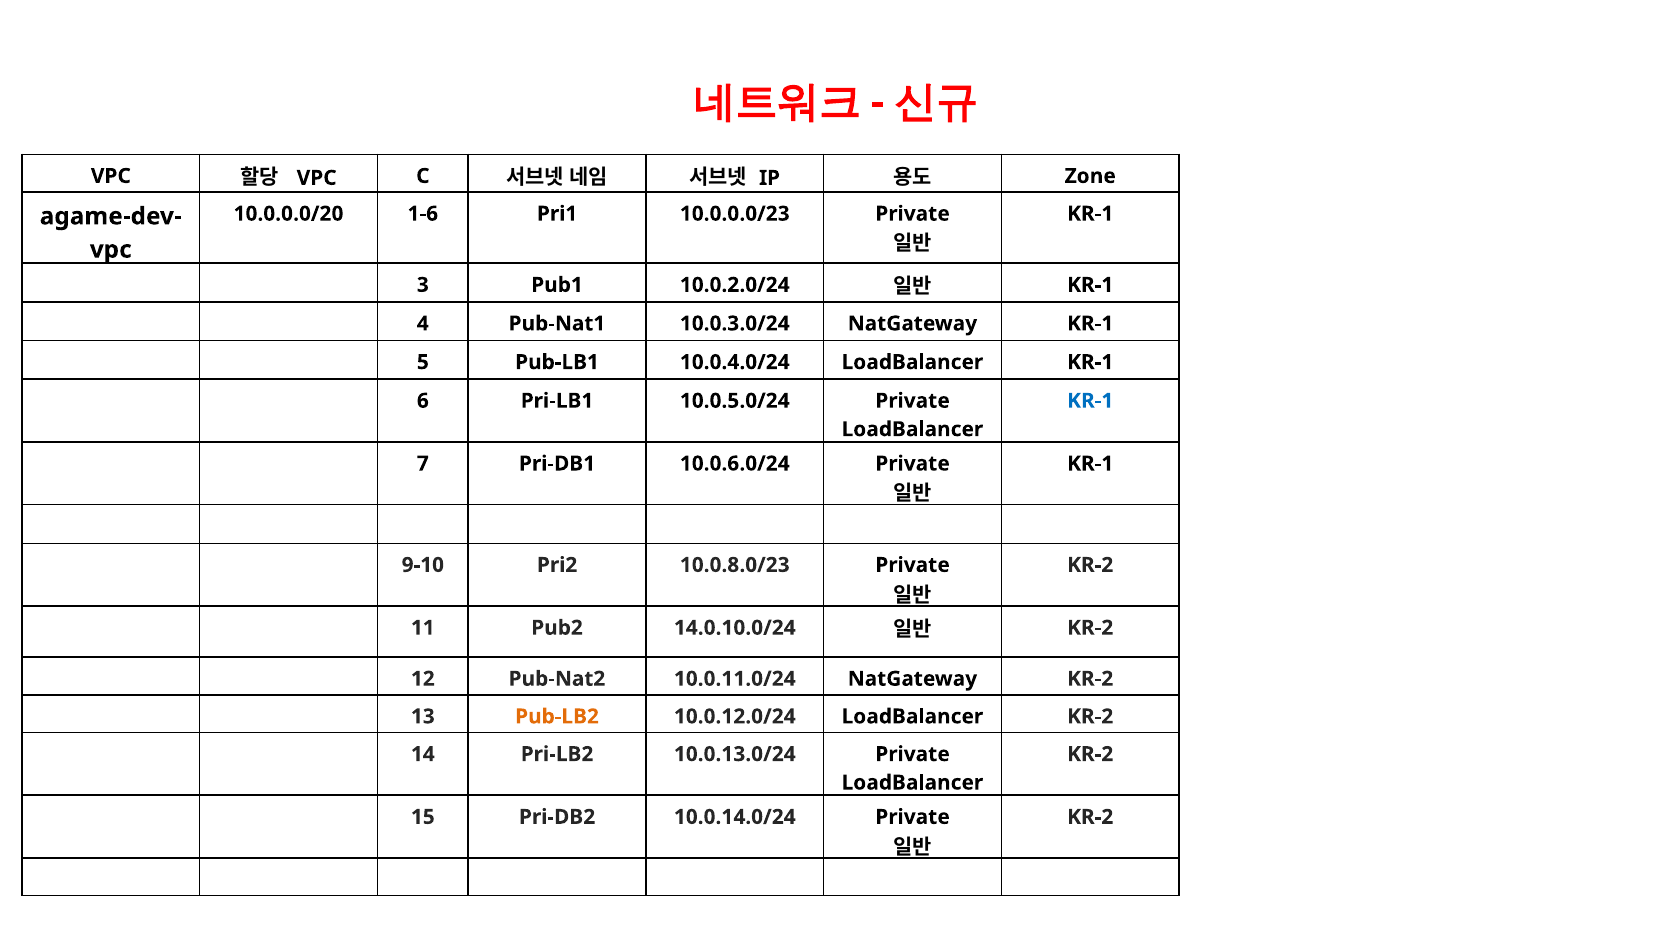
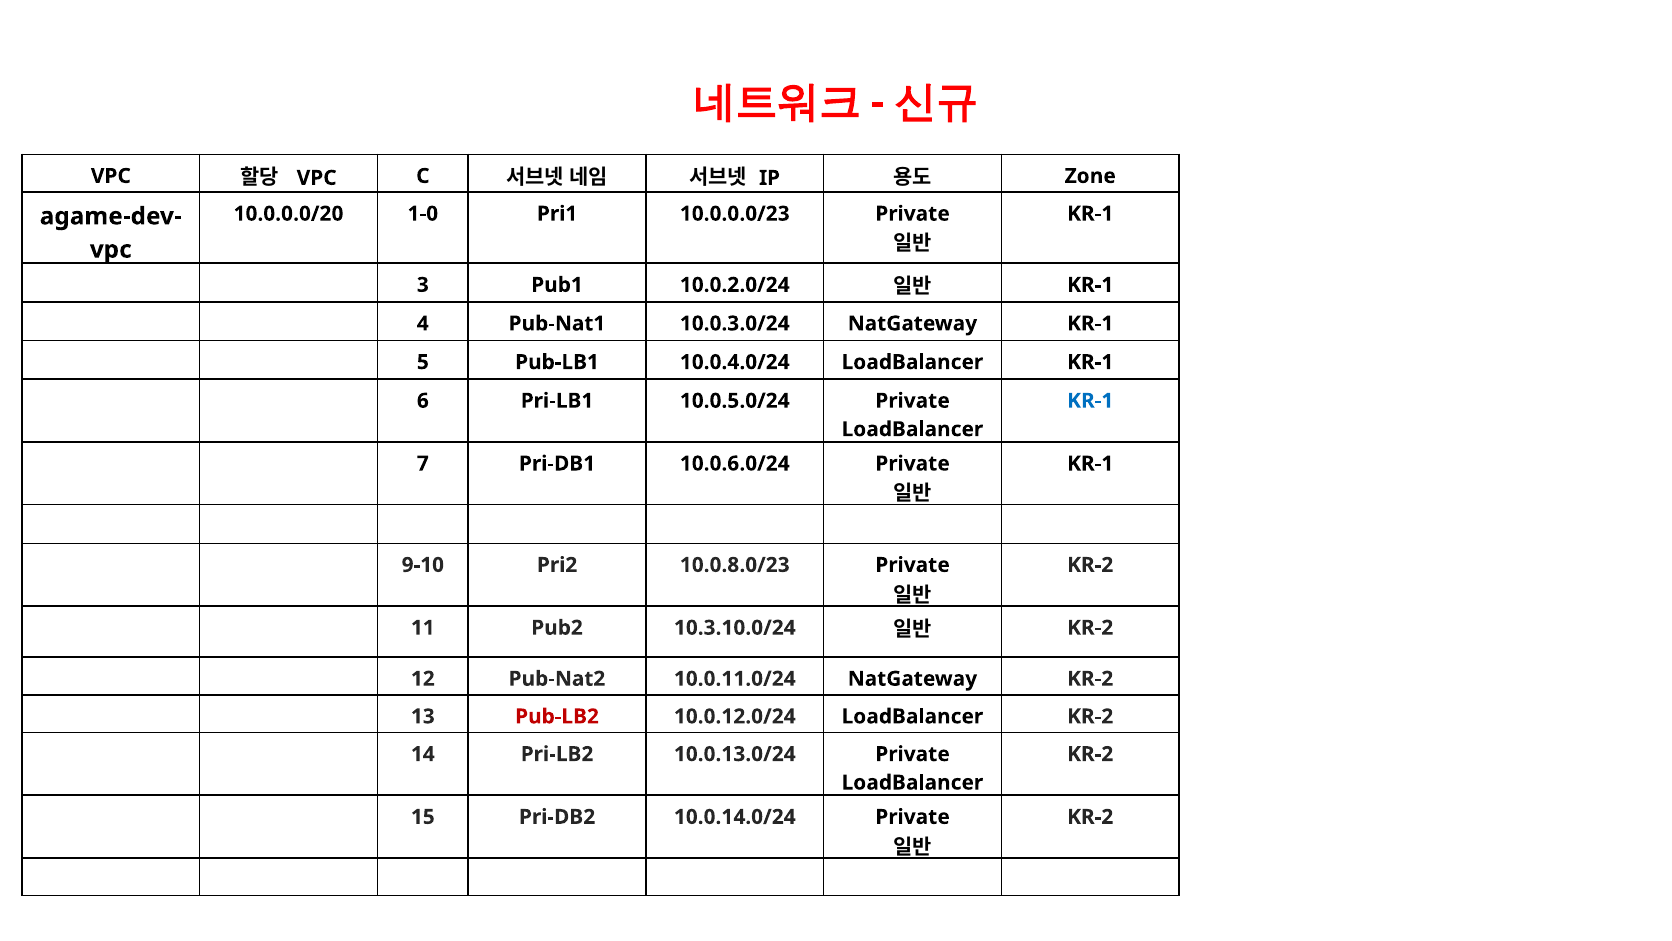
1-6: 1-6 -> 1-0 (423, 214)
14.0.10.0/24: 14.0.10.0/24 -> 10.3.10.0/24 (735, 627)
Pub-LB2 colour: orange -> red (557, 716)
